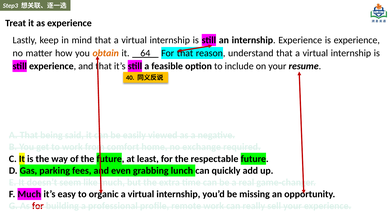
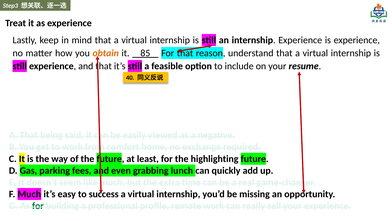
64: 64 -> 85 (145, 53)
respectable: respectable -> highlighting (215, 158)
organic: organic -> success (104, 194)
for colour: red -> green (38, 205)
